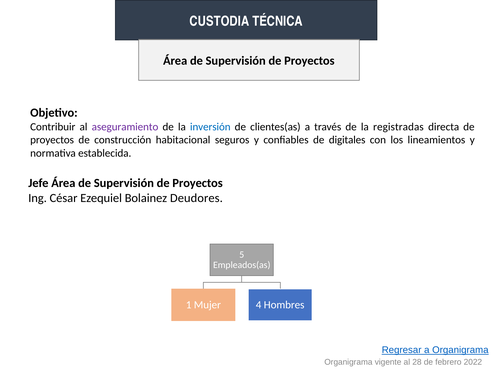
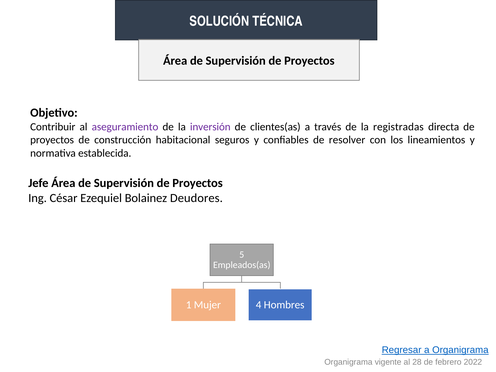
CUSTODIA: CUSTODIA -> SOLUCIÓN (219, 21)
inversión colour: blue -> purple (210, 127)
digitales: digitales -> resolver (347, 140)
